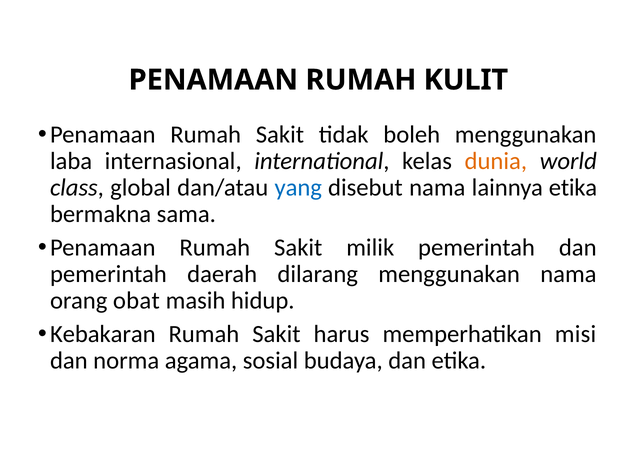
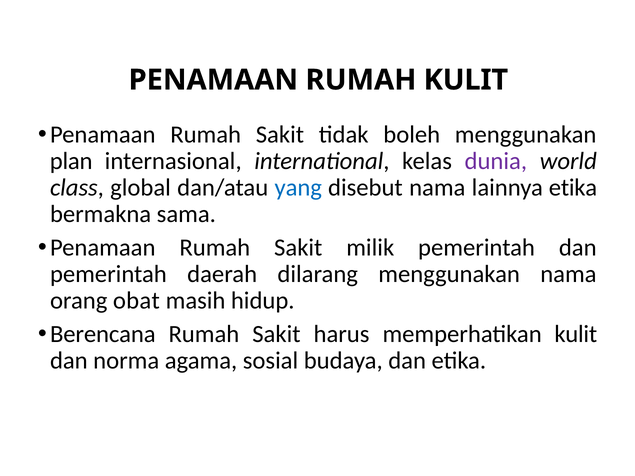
laba: laba -> plan (71, 161)
dunia colour: orange -> purple (496, 161)
Kebakaran: Kebakaran -> Berencana (103, 334)
memperhatikan misi: misi -> kulit (576, 334)
